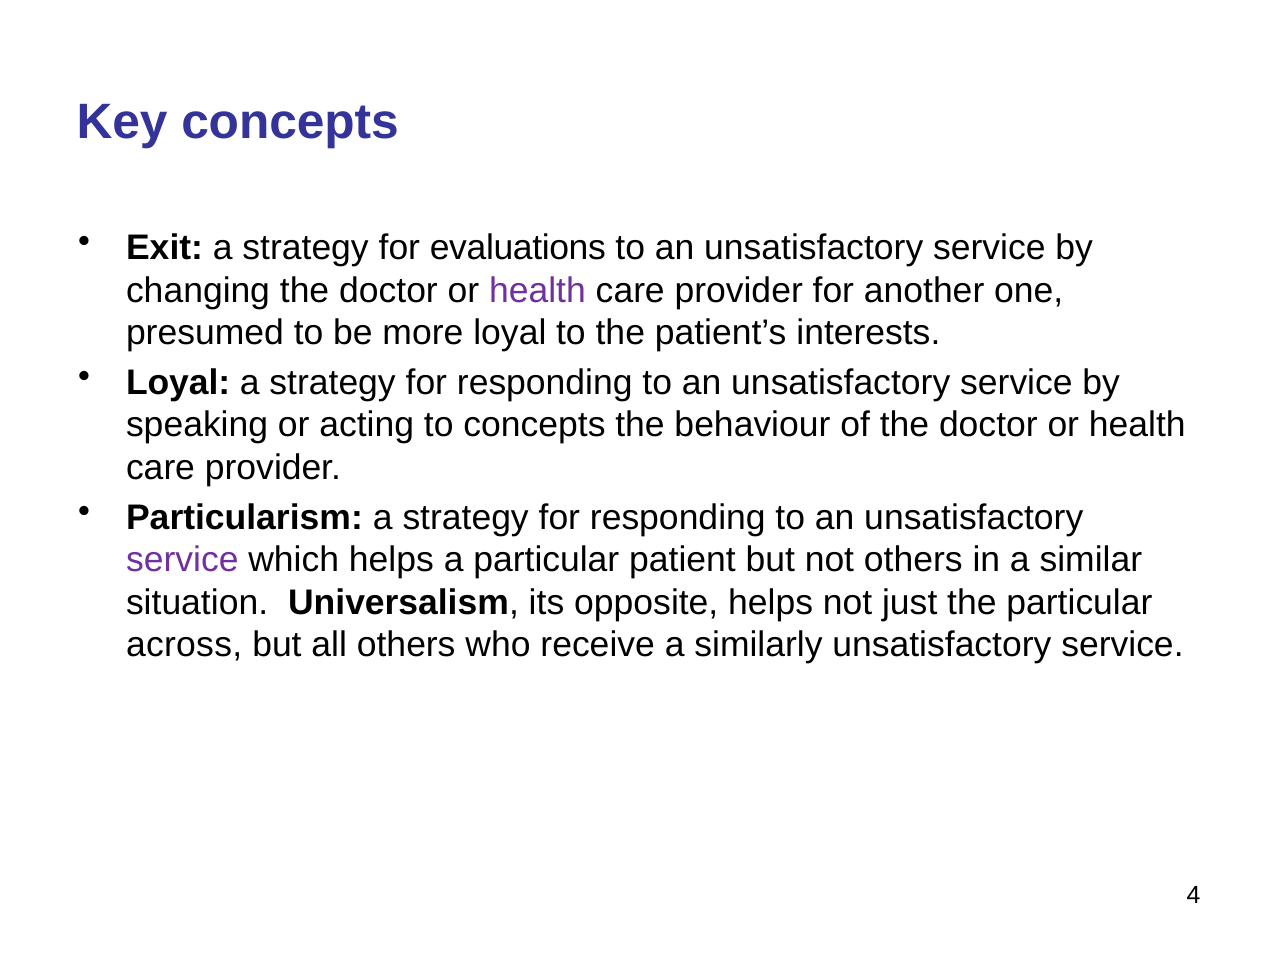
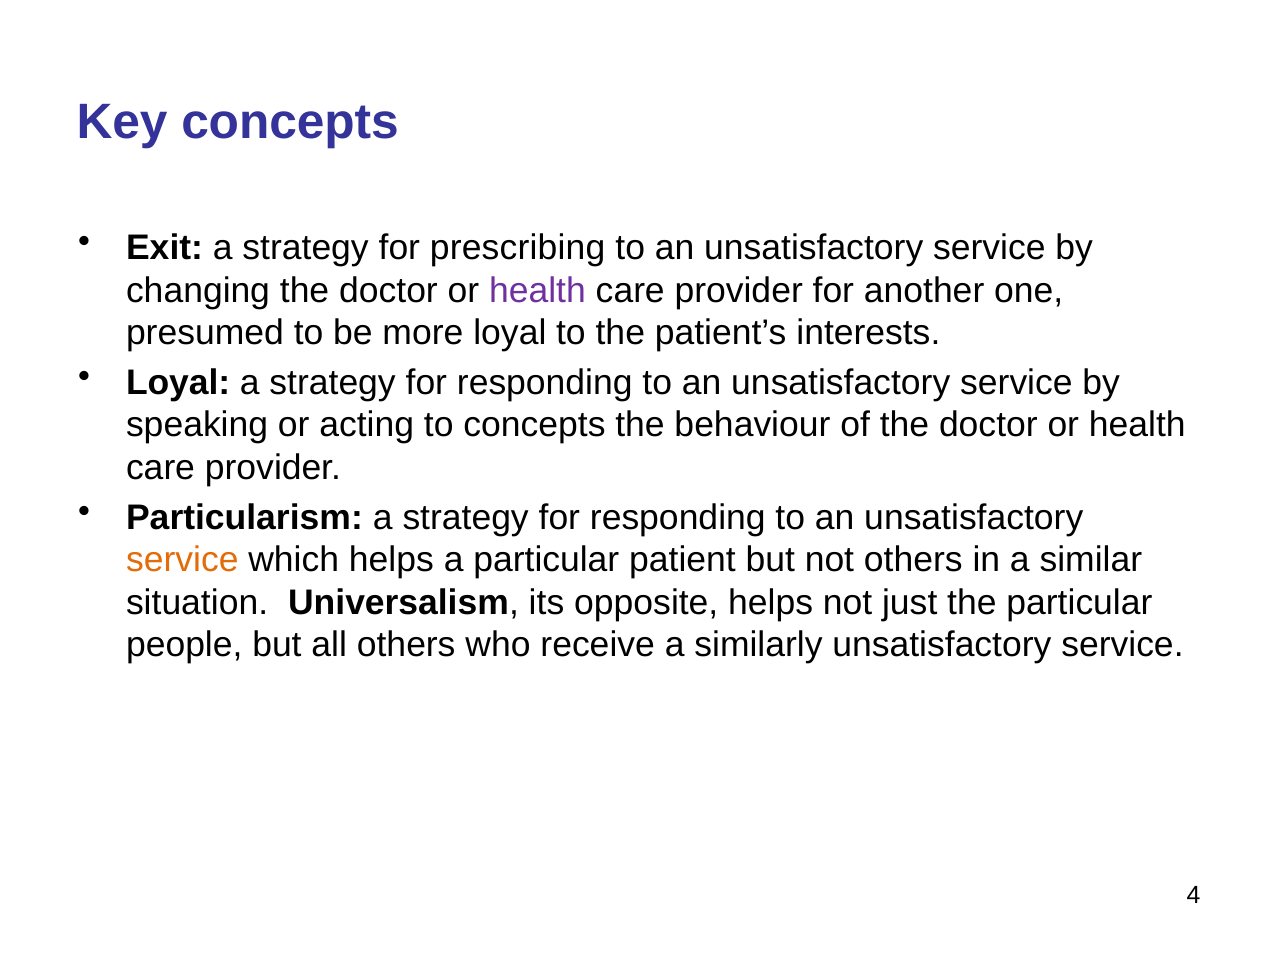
evaluations: evaluations -> prescribing (518, 248)
service colour: purple -> orange (182, 560)
across: across -> people (184, 645)
